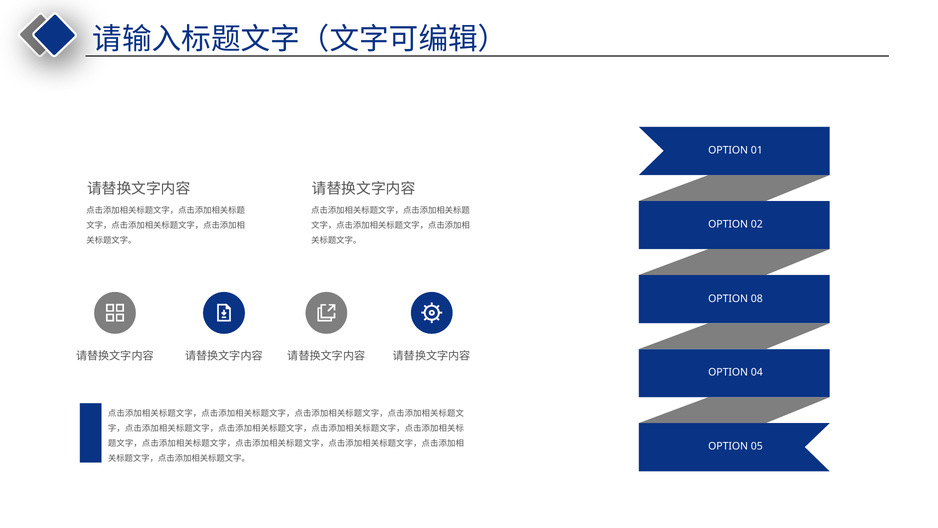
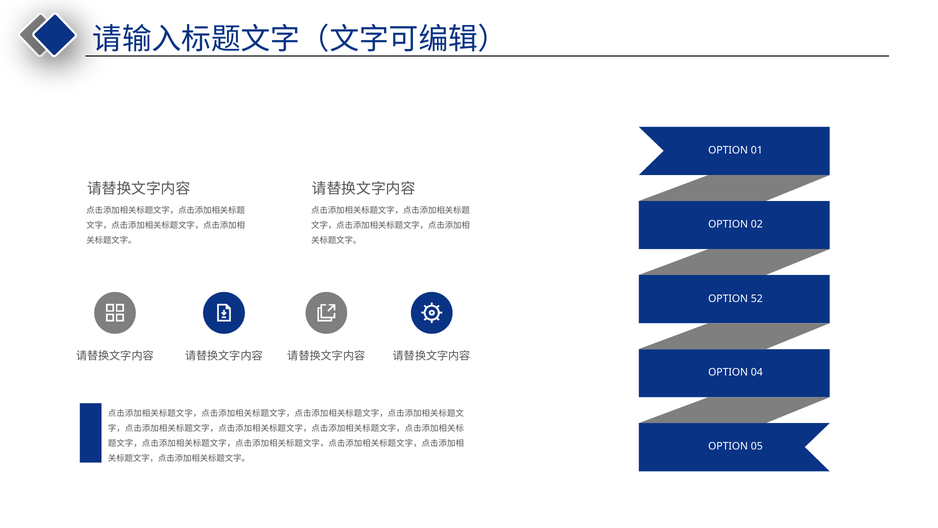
08: 08 -> 52 (757, 298)
